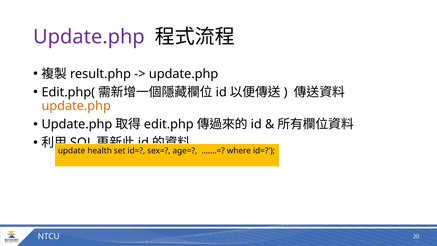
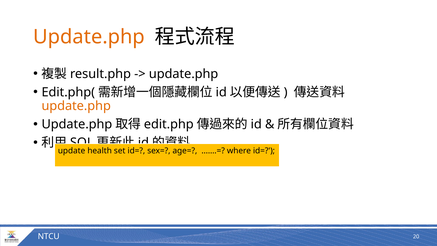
Update.php colour: purple -> orange (89, 37)
